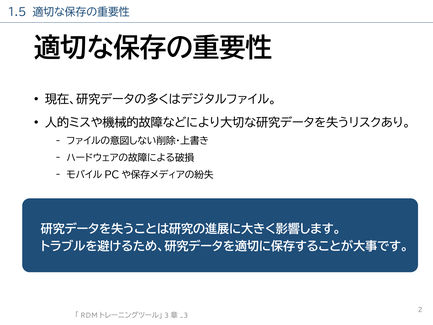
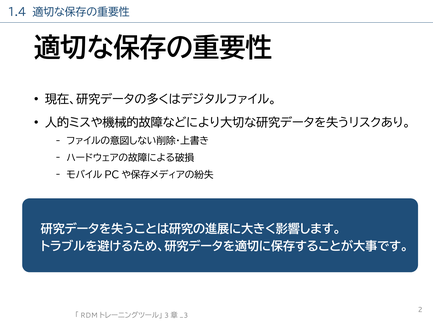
1.5: 1.5 -> 1.4 (17, 12)
